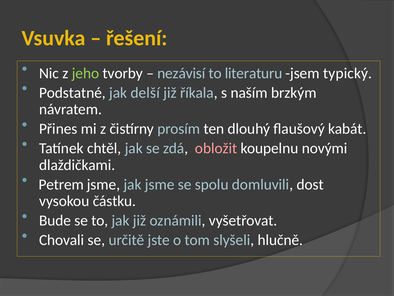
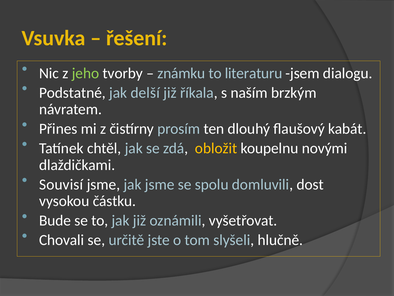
nezávisí: nezávisí -> známku (181, 73)
typický: typický -> dialogu (348, 73)
obložit colour: pink -> yellow (216, 148)
Petrem: Petrem -> Souvisí (61, 184)
